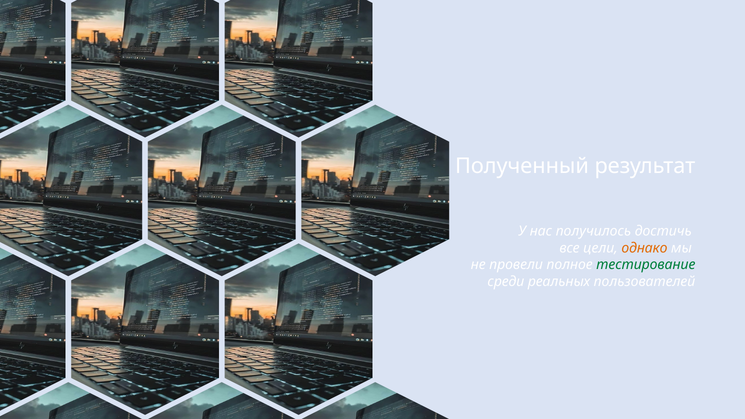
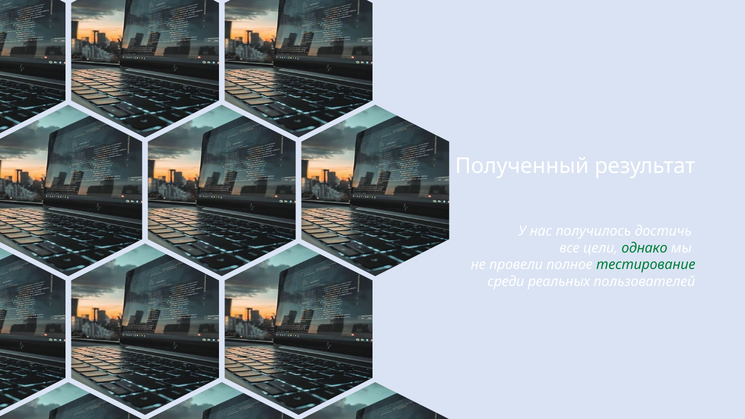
однако colour: orange -> green (644, 248)
